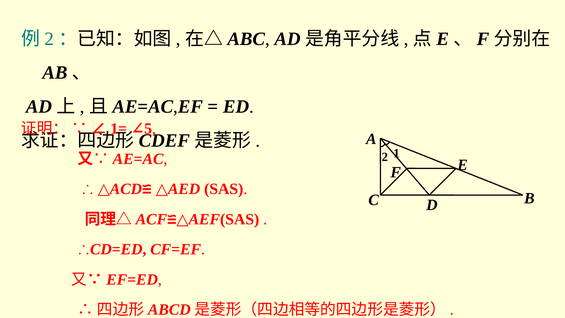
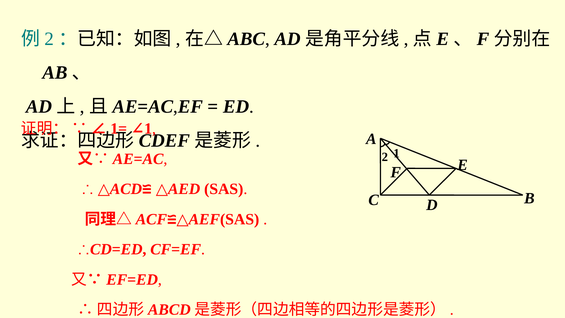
5: 5 -> 1 (148, 129)
